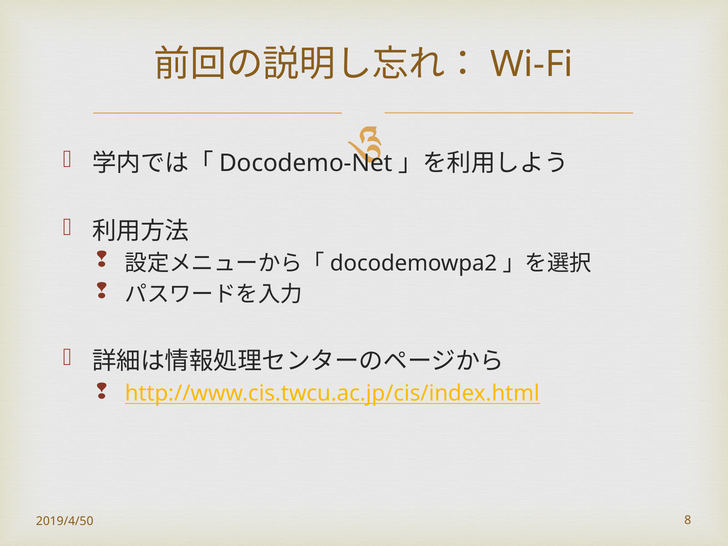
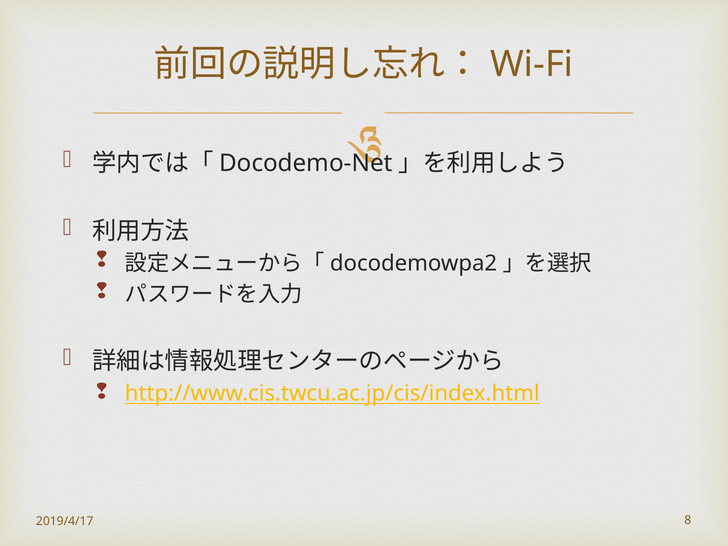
2019/4/50: 2019/4/50 -> 2019/4/17 (65, 521)
